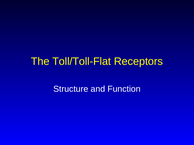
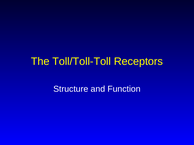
Toll/Toll-Flat: Toll/Toll-Flat -> Toll/Toll-Toll (82, 62)
